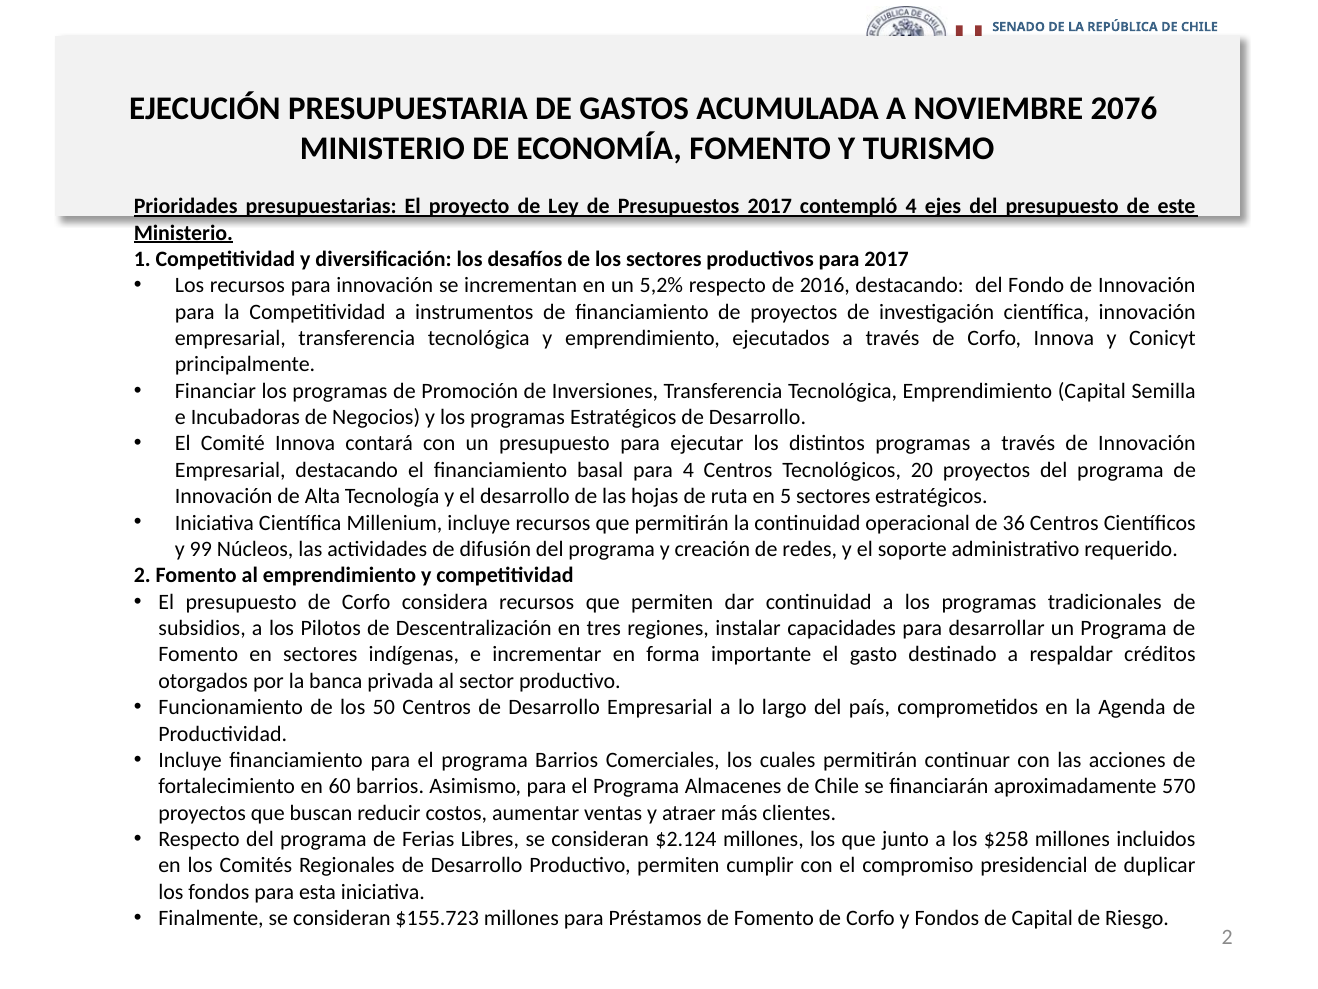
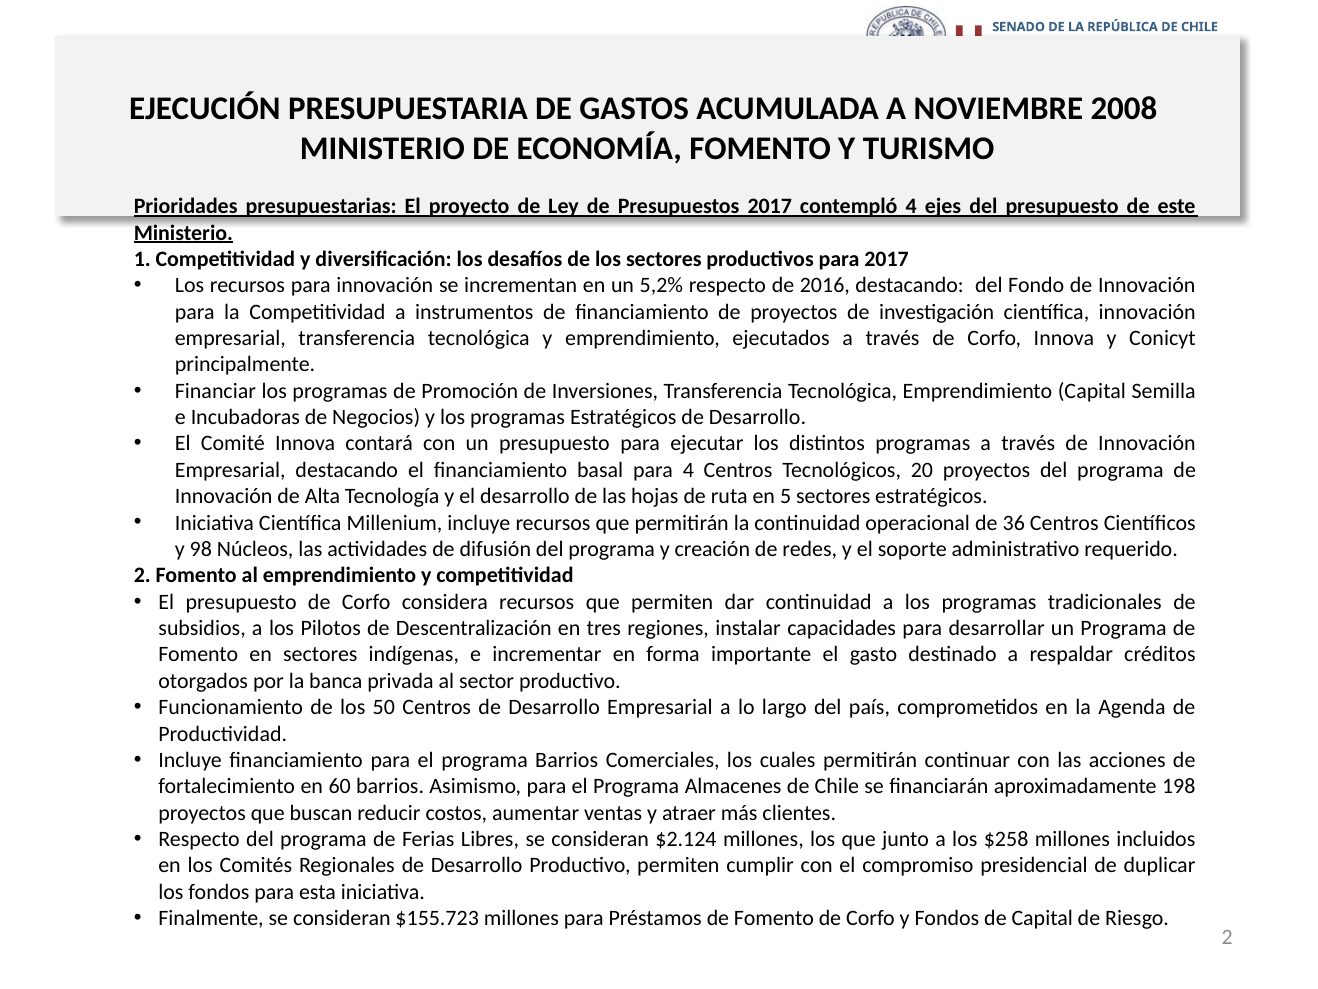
2076: 2076 -> 2008 (1124, 109)
99: 99 -> 98 (201, 549)
570: 570 -> 198 (1179, 786)
